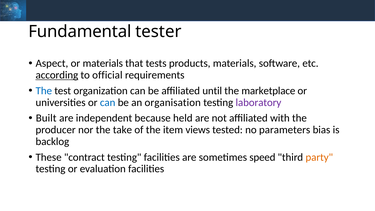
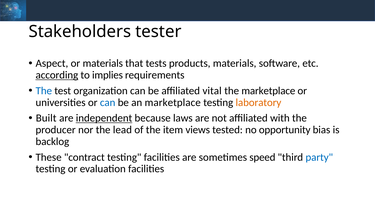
Fundamental: Fundamental -> Stakeholders (80, 32)
official: official -> implies (107, 75)
until: until -> vital (212, 91)
an organisation: organisation -> marketplace (173, 102)
laboratory colour: purple -> orange (258, 102)
independent underline: none -> present (104, 118)
held: held -> laws (183, 118)
take: take -> lead (122, 130)
parameters: parameters -> opportunity (285, 130)
party colour: orange -> blue (319, 157)
